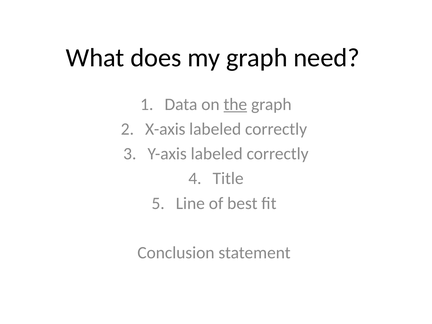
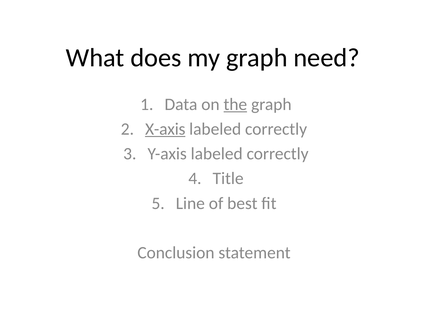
X-axis underline: none -> present (165, 129)
